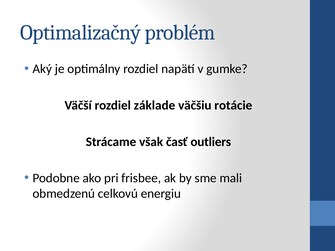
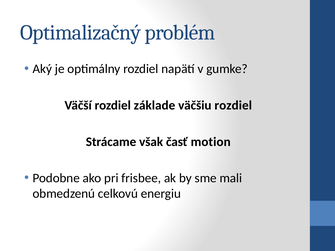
väčšiu rotácie: rotácie -> rozdiel (233, 105)
outliers: outliers -> motion (211, 142)
